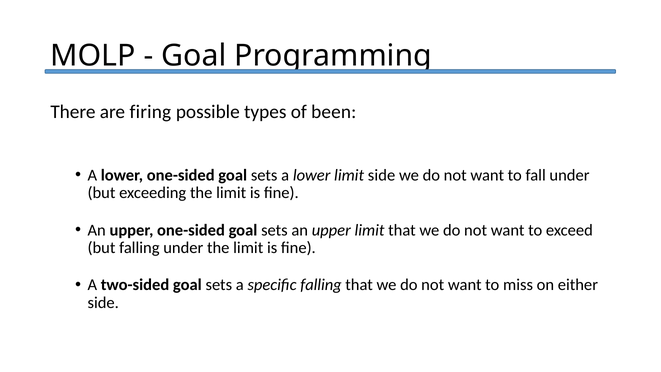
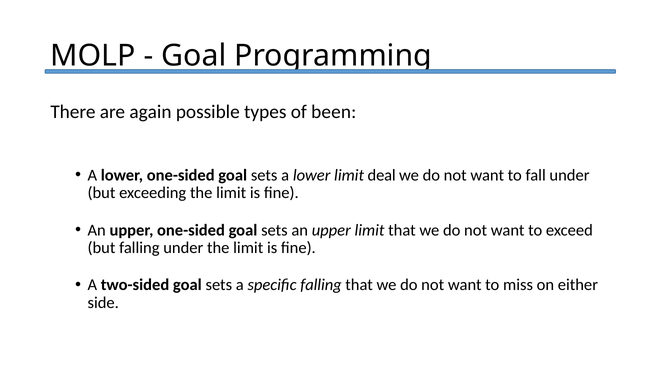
firing: firing -> again (150, 112)
limit side: side -> deal (382, 175)
